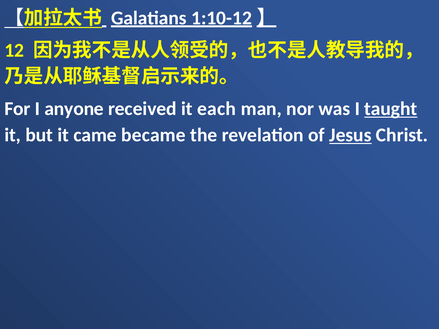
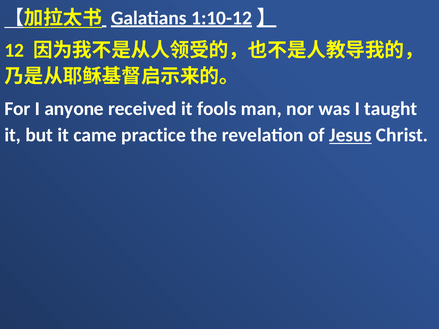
each: each -> fools (217, 109)
taught underline: present -> none (391, 109)
became: became -> practice (154, 135)
